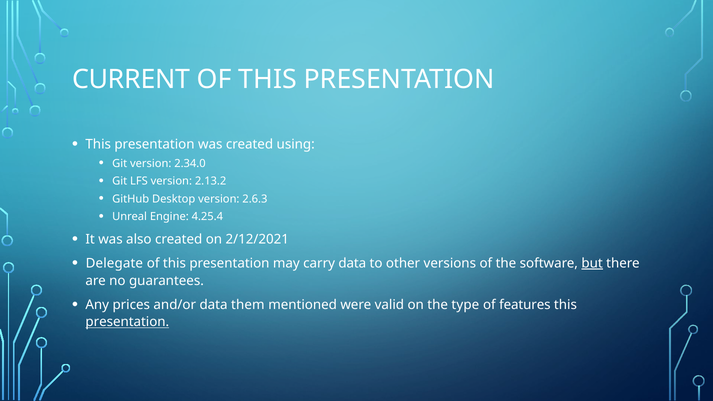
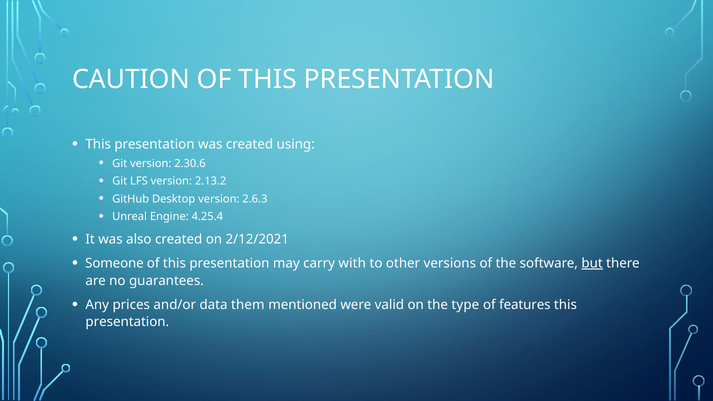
CURRENT: CURRENT -> CAUTION (131, 79)
2.34.0: 2.34.0 -> 2.30.6 (190, 163)
Delegate: Delegate -> Someone (114, 263)
carry data: data -> with (352, 263)
presentation underline: present -> none (127, 322)
